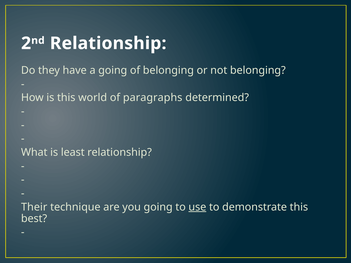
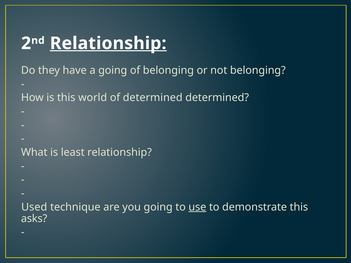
Relationship underline: none -> present (108, 43)
of paragraphs: paragraphs -> determined (153, 98)
Their: Their -> Used (34, 207)
best: best -> asks (34, 219)
